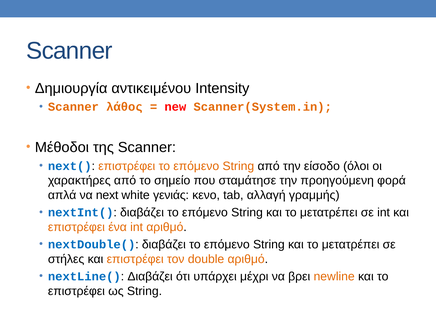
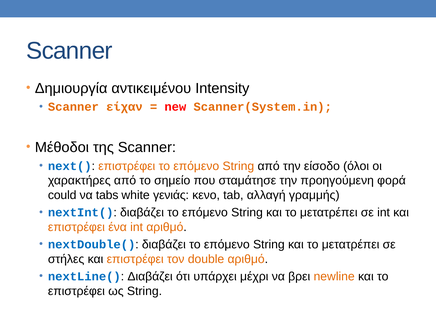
λάθος: λάθος -> είχαν (124, 107)
απλά: απλά -> could (62, 195)
next: next -> tabs (107, 195)
